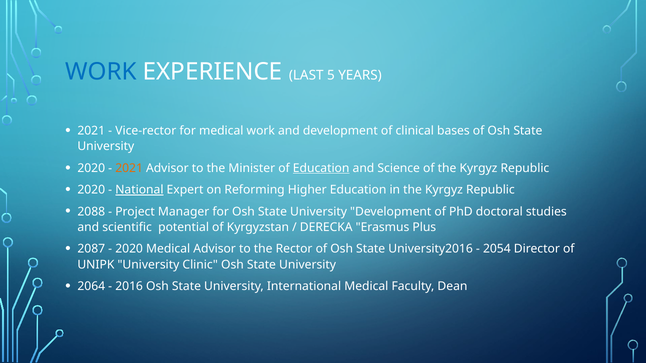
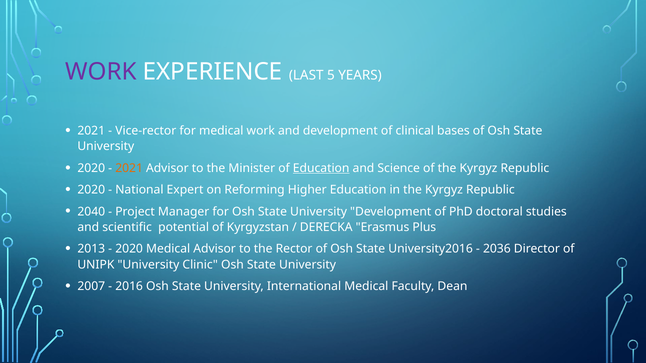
WORK colour: blue -> purple (101, 72)
National underline: present -> none (139, 190)
2088: 2088 -> 2040 (91, 212)
2087: 2087 -> 2013 (91, 249)
2054: 2054 -> 2036 (497, 249)
2064: 2064 -> 2007 (91, 287)
